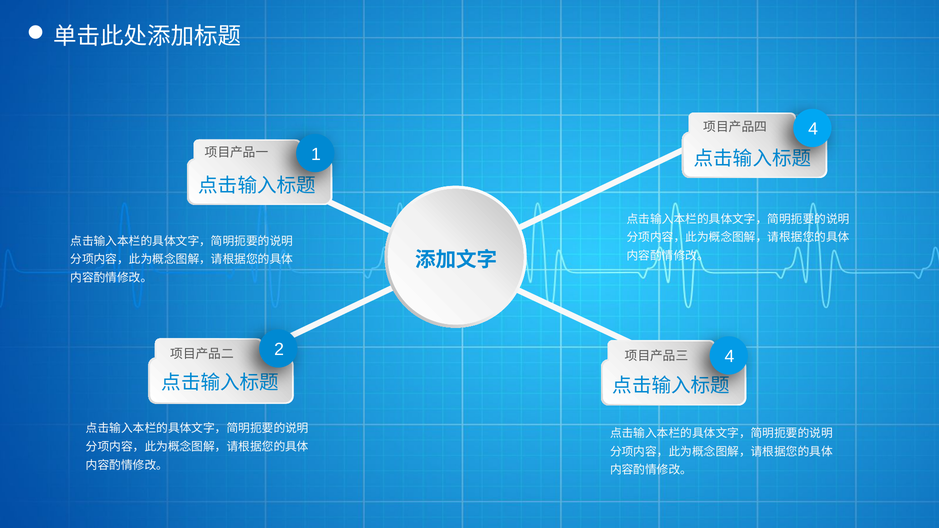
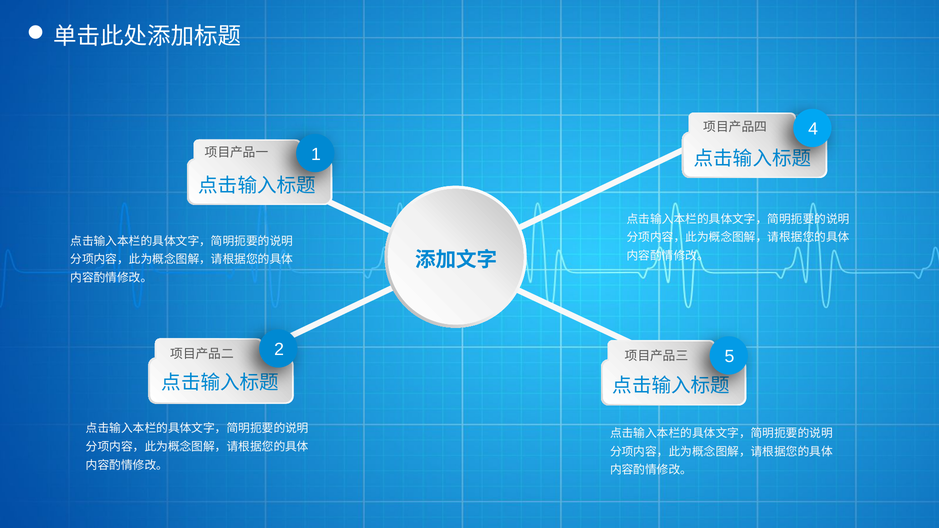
2 4: 4 -> 5 (730, 357)
